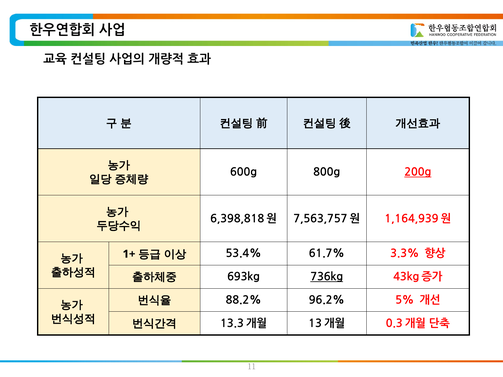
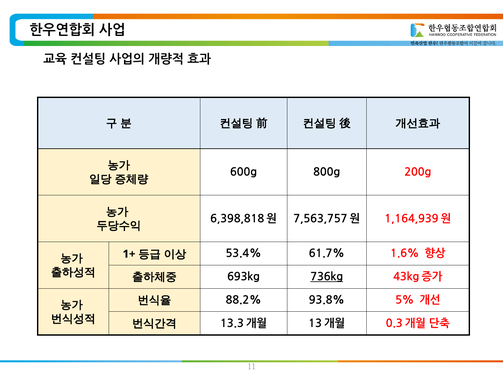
200g underline: present -> none (418, 172)
3.3%: 3.3% -> 1.6% (405, 254)
96.2%: 96.2% -> 93.8% (327, 300)
